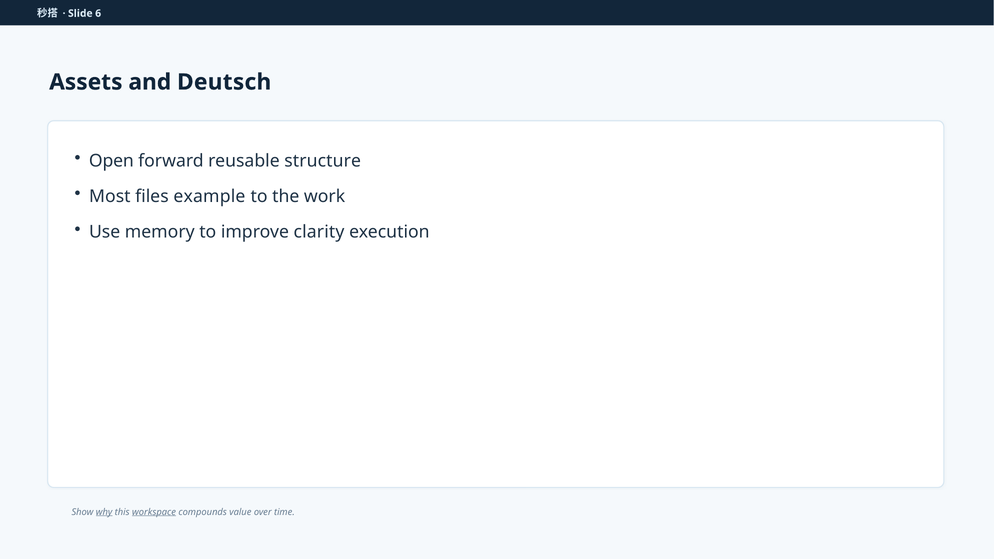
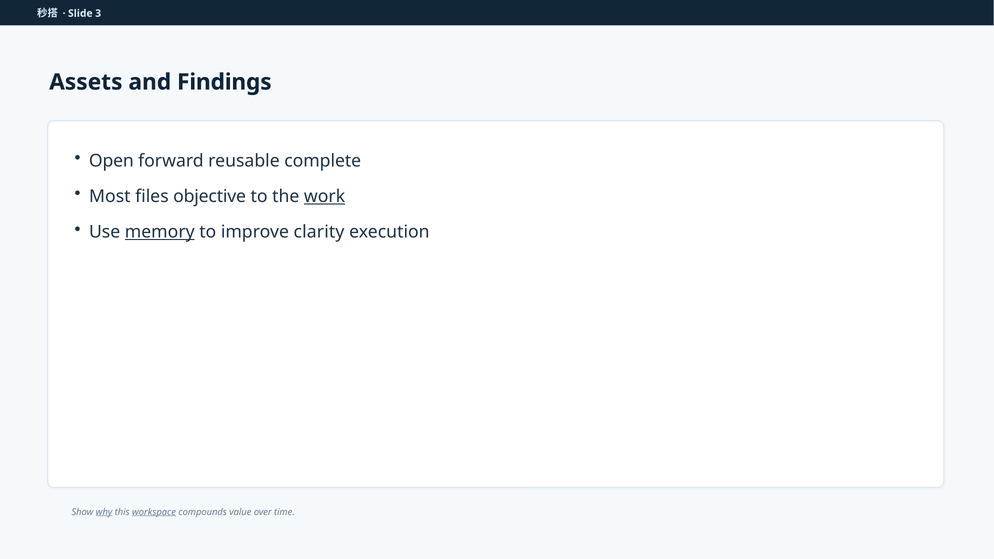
6: 6 -> 3 (98, 13)
Deutsch: Deutsch -> Findings (224, 82)
structure: structure -> complete (323, 161)
example: example -> objective (210, 196)
work underline: none -> present (325, 196)
memory underline: none -> present (160, 232)
